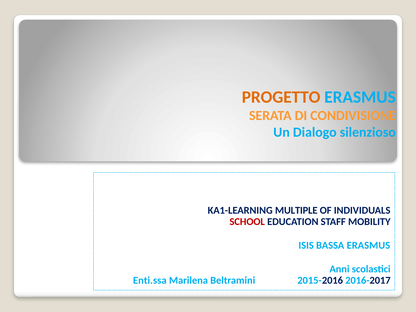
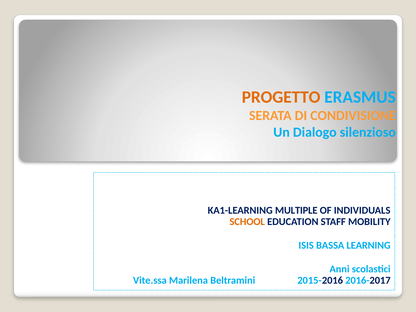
SCHOOL colour: red -> orange (247, 222)
BASSA ERASMUS: ERASMUS -> LEARNING (369, 245)
Enti.ssa: Enti.ssa -> Vite.ssa (150, 280)
